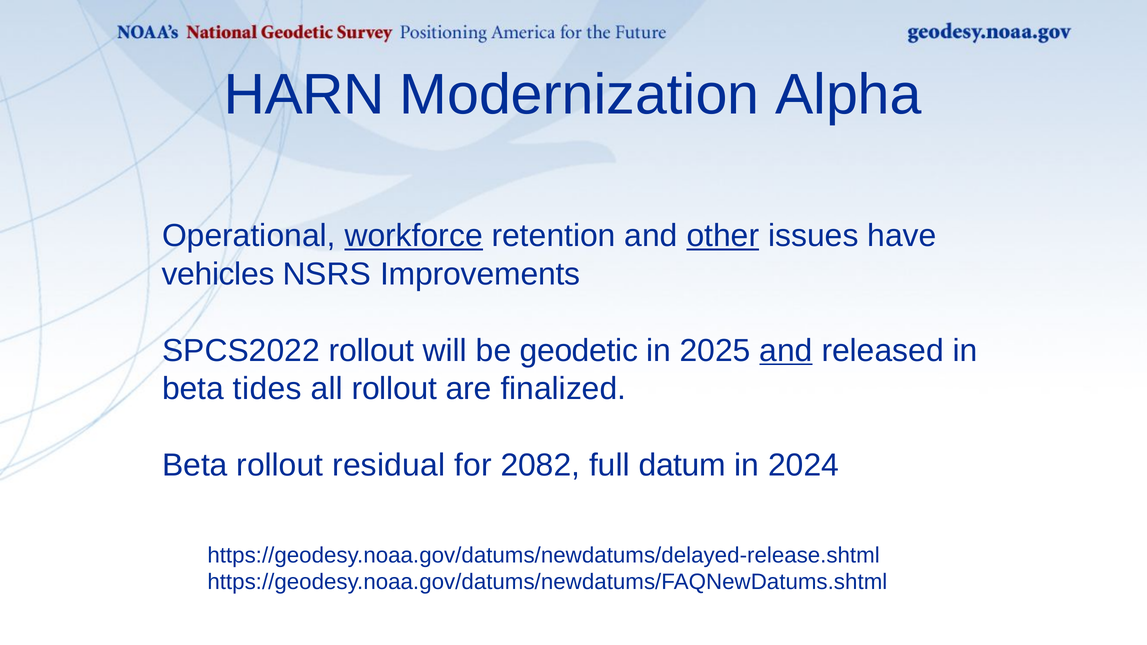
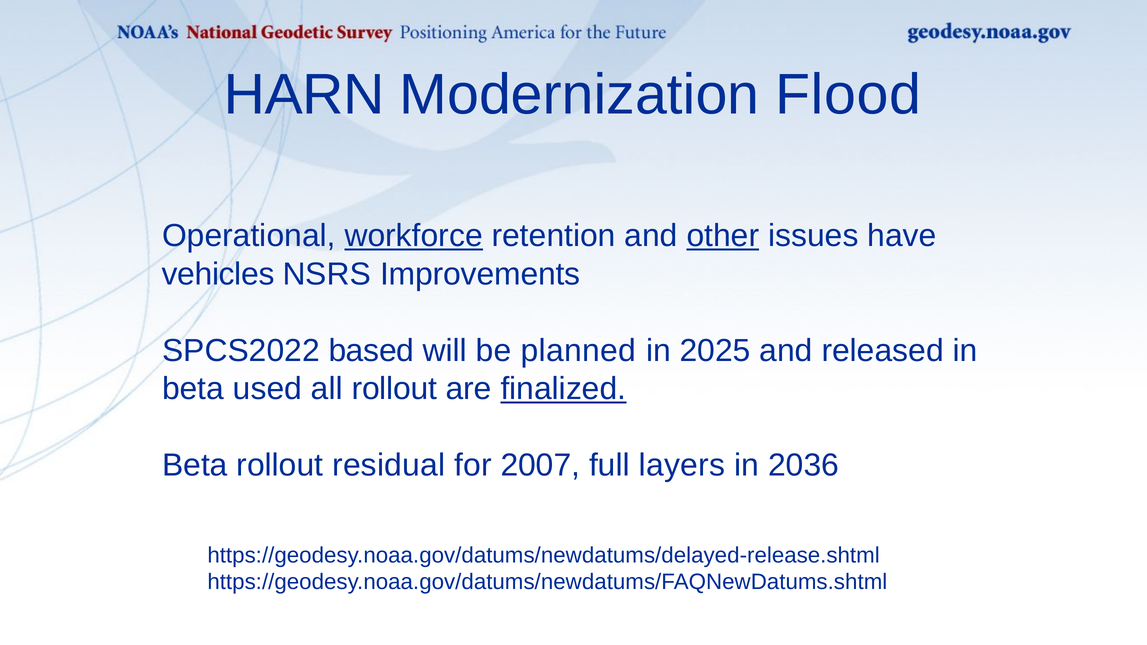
Alpha: Alpha -> Flood (848, 95)
SPCS2022 rollout: rollout -> based (371, 351)
geodetic: geodetic -> planned (579, 351)
and underline: present -> none (786, 351)
tides: tides -> used (267, 389)
finalized underline: none -> present (563, 389)
2082: 2082 -> 2007 (540, 465)
datum: datum -> layers (682, 465)
2024: 2024 -> 2036 (804, 465)
